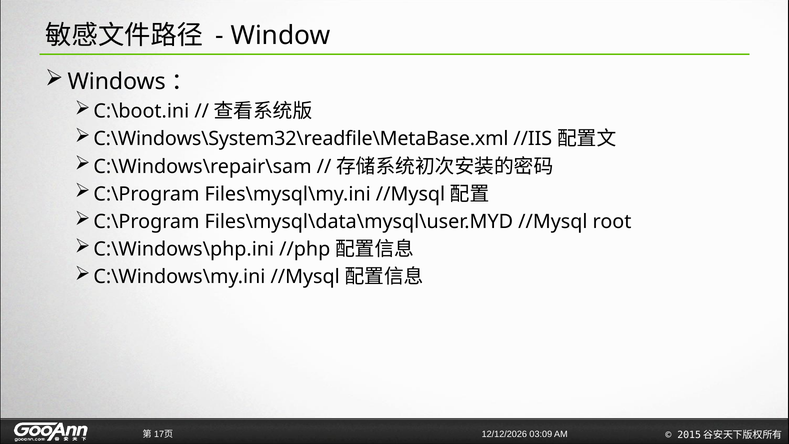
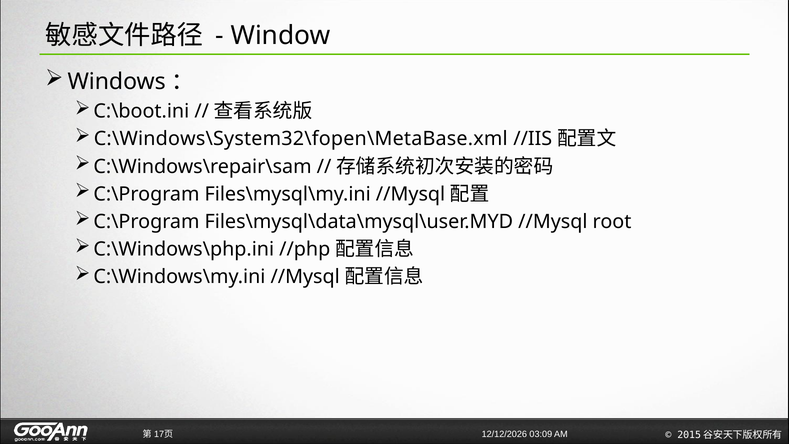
C:\Windows\System32\readfile\MetaBase.xml: C:\Windows\System32\readfile\MetaBase.xml -> C:\Windows\System32\fopen\MetaBase.xml (301, 139)
